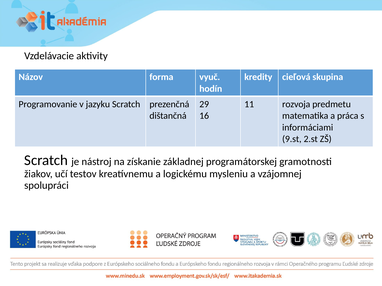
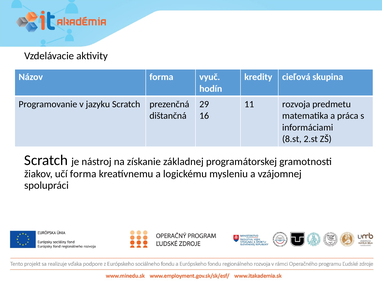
9.st: 9.st -> 8.st (292, 139)
učí testov: testov -> forma (83, 174)
